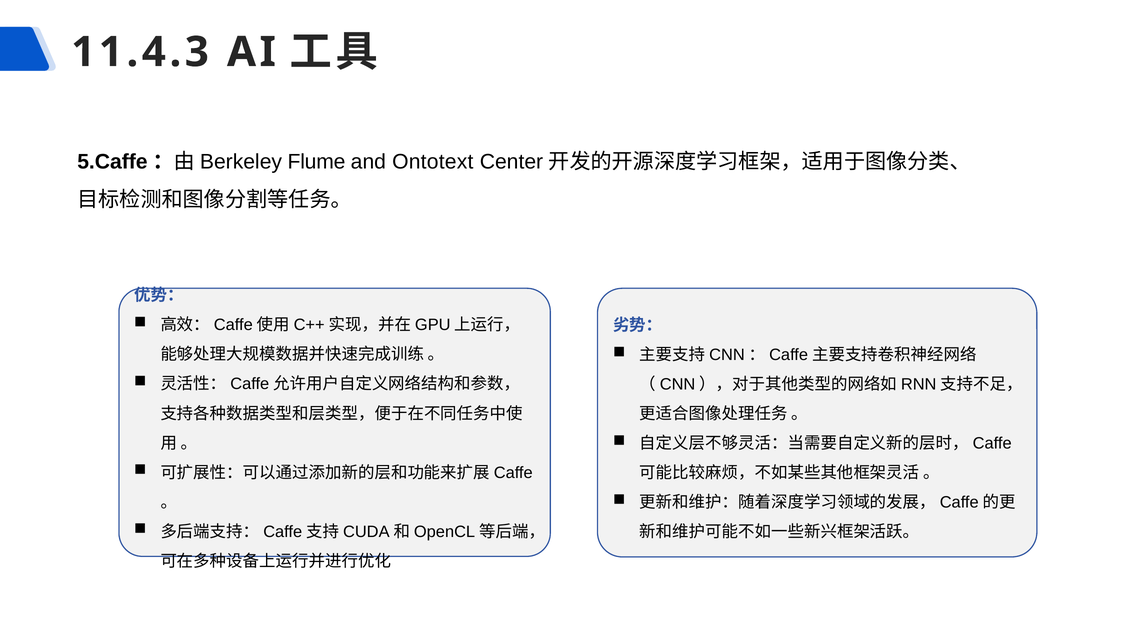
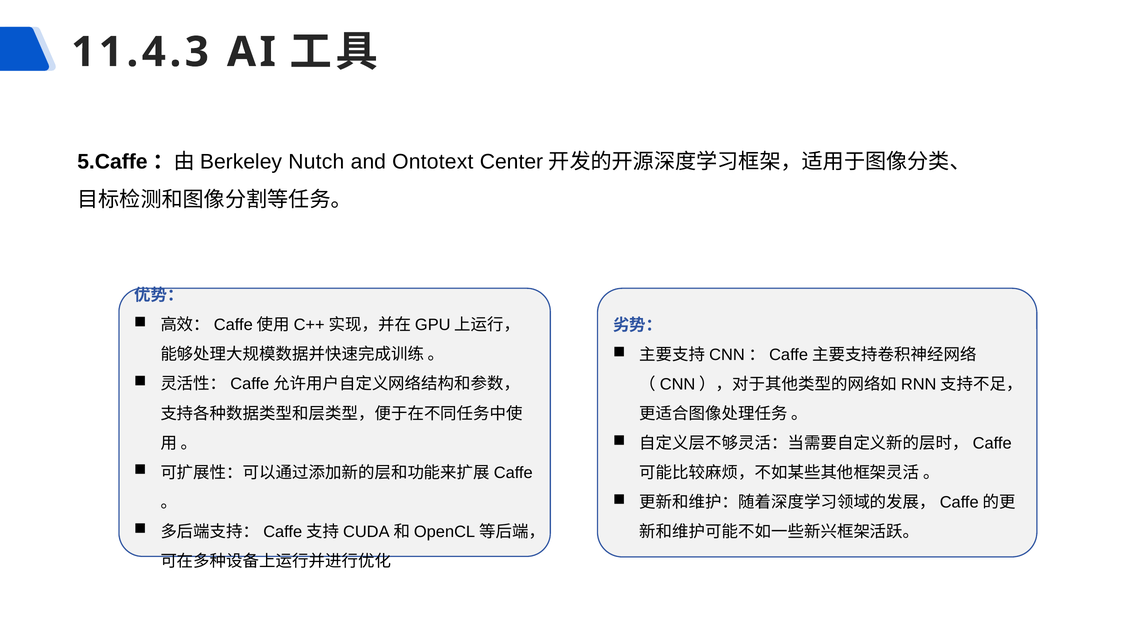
Flume: Flume -> Nutch (316, 162)
